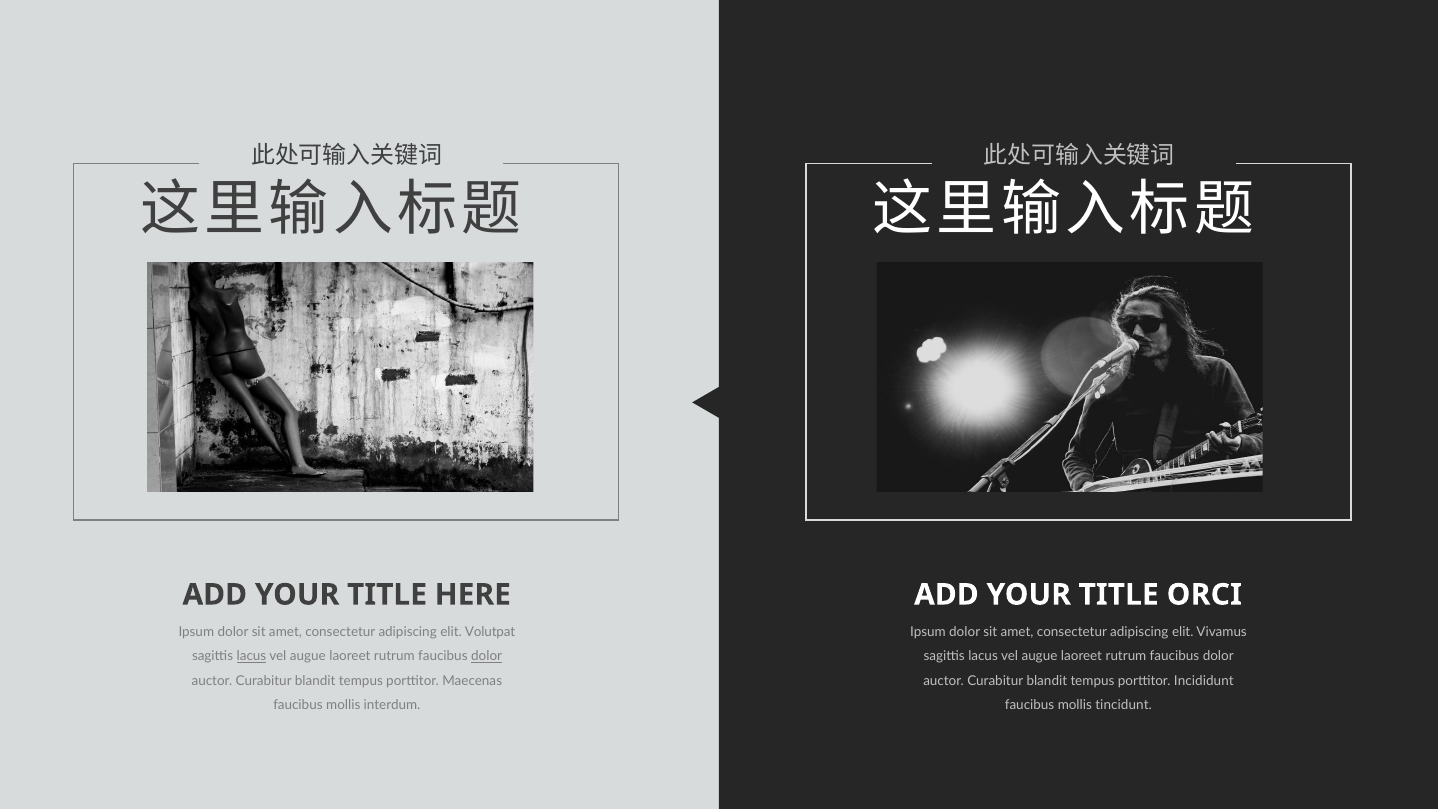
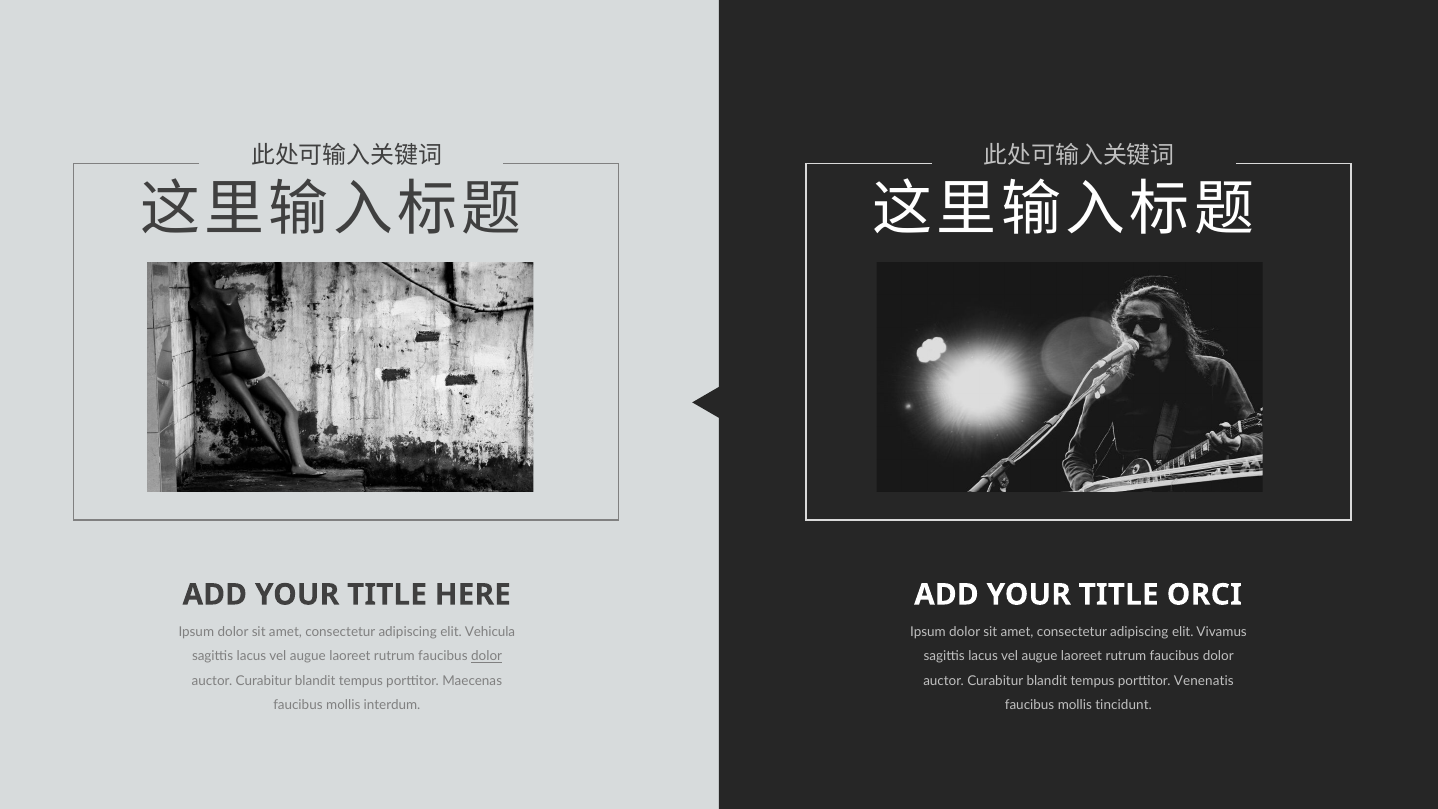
Volutpat: Volutpat -> Vehicula (490, 632)
lacus underline: present -> none (251, 656)
Incididunt: Incididunt -> Venenatis (1204, 681)
